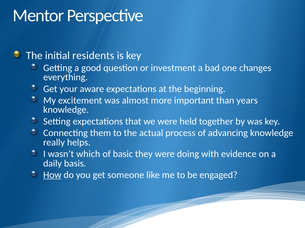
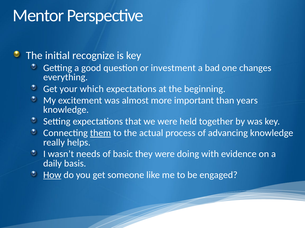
residents: residents -> recognize (93, 56)
aware: aware -> which (92, 89)
them underline: none -> present (101, 133)
which: which -> needs (88, 154)
